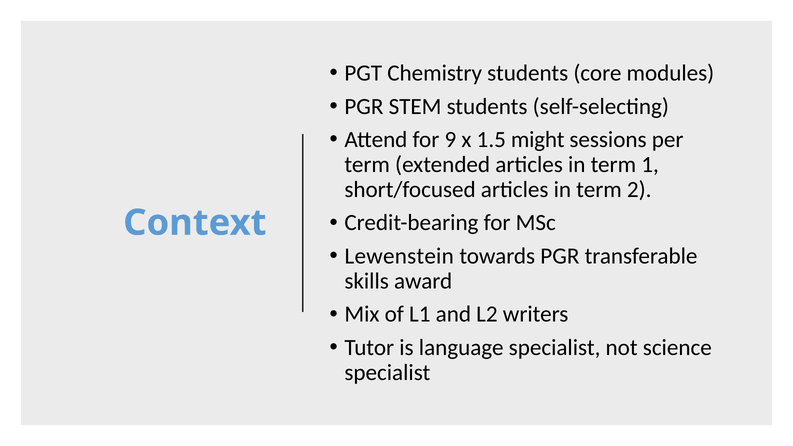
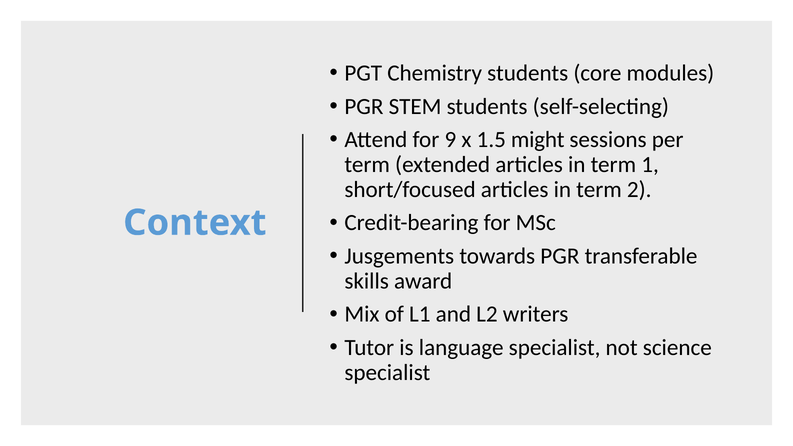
Lewenstein: Lewenstein -> Jusgements (399, 256)
